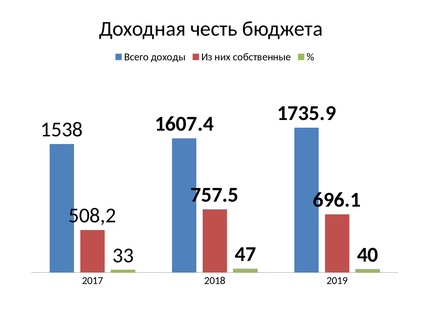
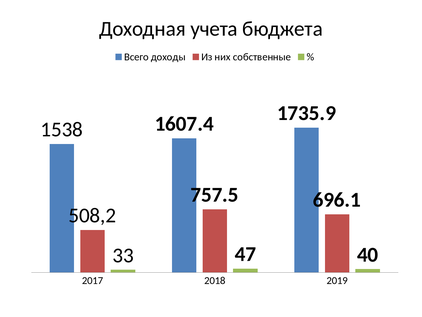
честь: честь -> учета (214, 29)
